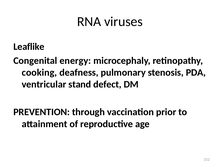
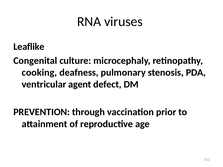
energy: energy -> culture (75, 61)
stand: stand -> agent (80, 84)
